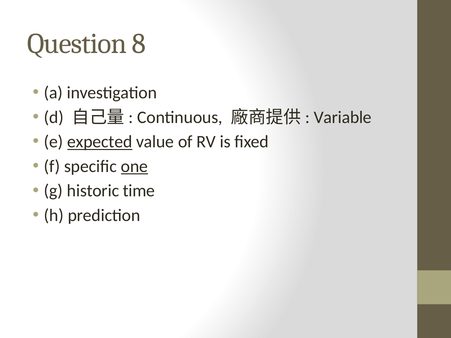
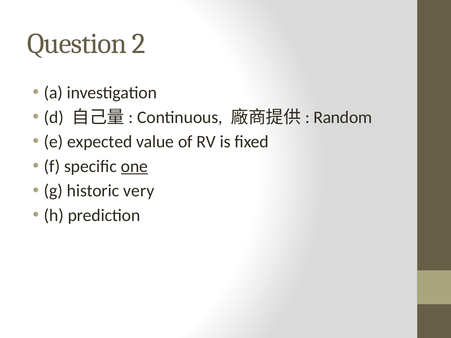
8: 8 -> 2 (139, 44)
Variable: Variable -> Random (343, 117)
expected underline: present -> none (100, 142)
time: time -> very (139, 191)
